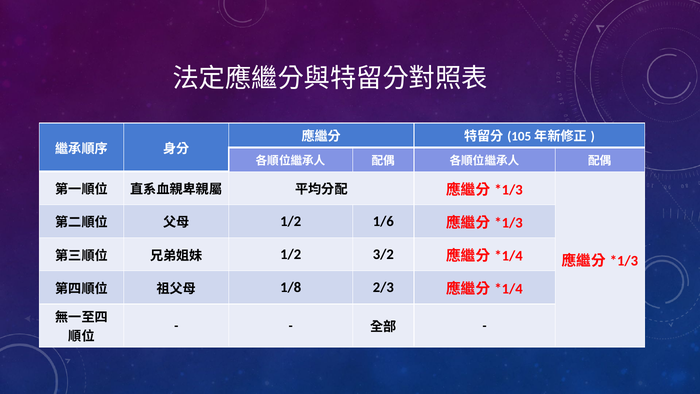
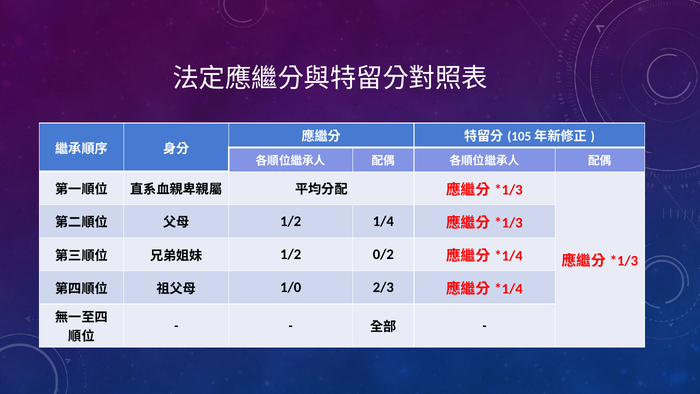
1/6: 1/6 -> 1/4 (383, 221)
3/2: 3/2 -> 0/2 (383, 254)
1/8: 1/8 -> 1/0 (291, 287)
